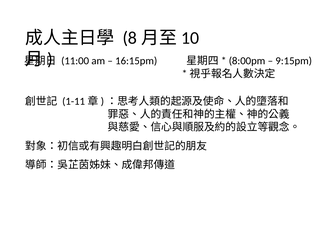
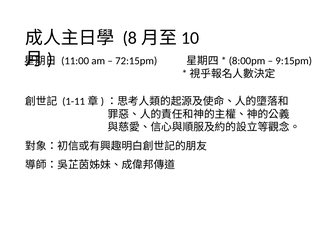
16:15pm: 16:15pm -> 72:15pm (136, 61)
